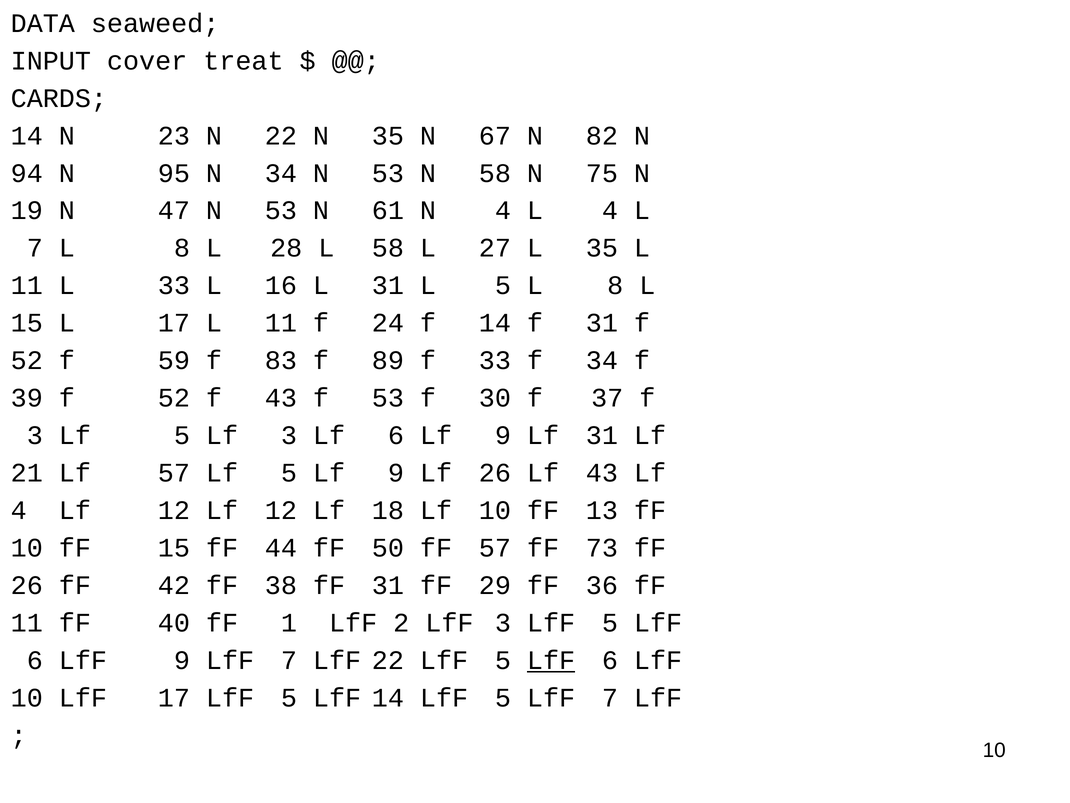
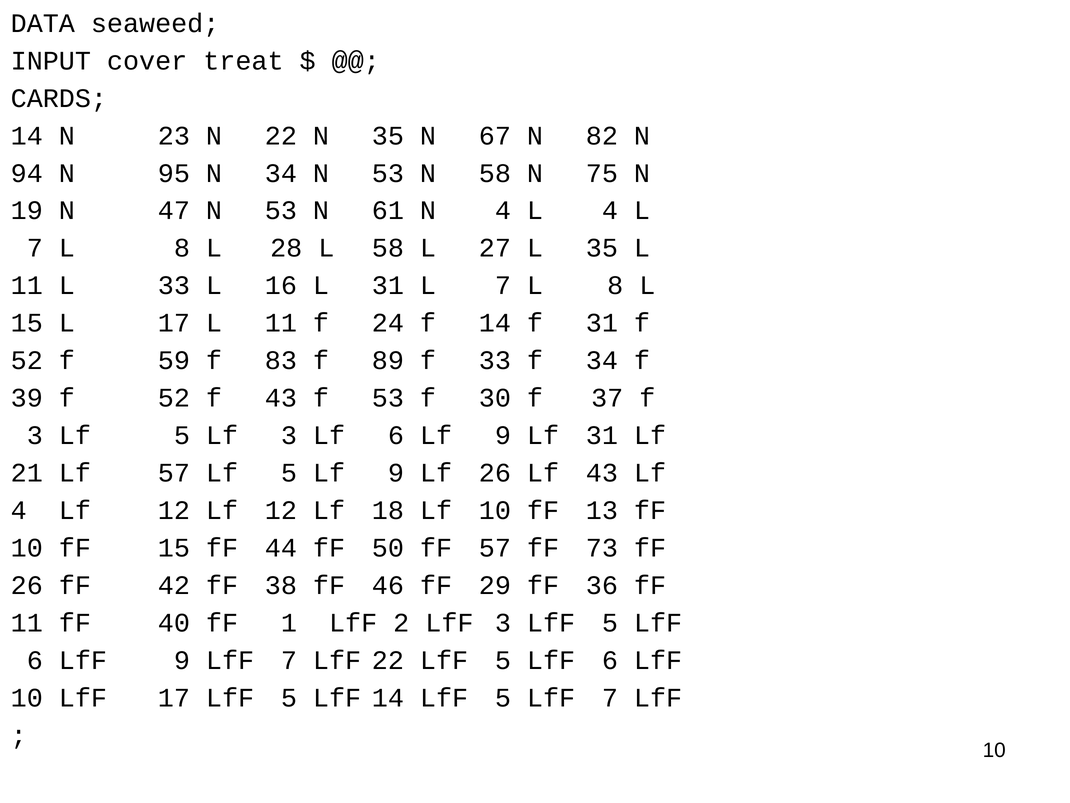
31 L 5: 5 -> 7 (503, 285)
fF 31: 31 -> 46 (388, 585)
LfF underline: present -> none (551, 660)
